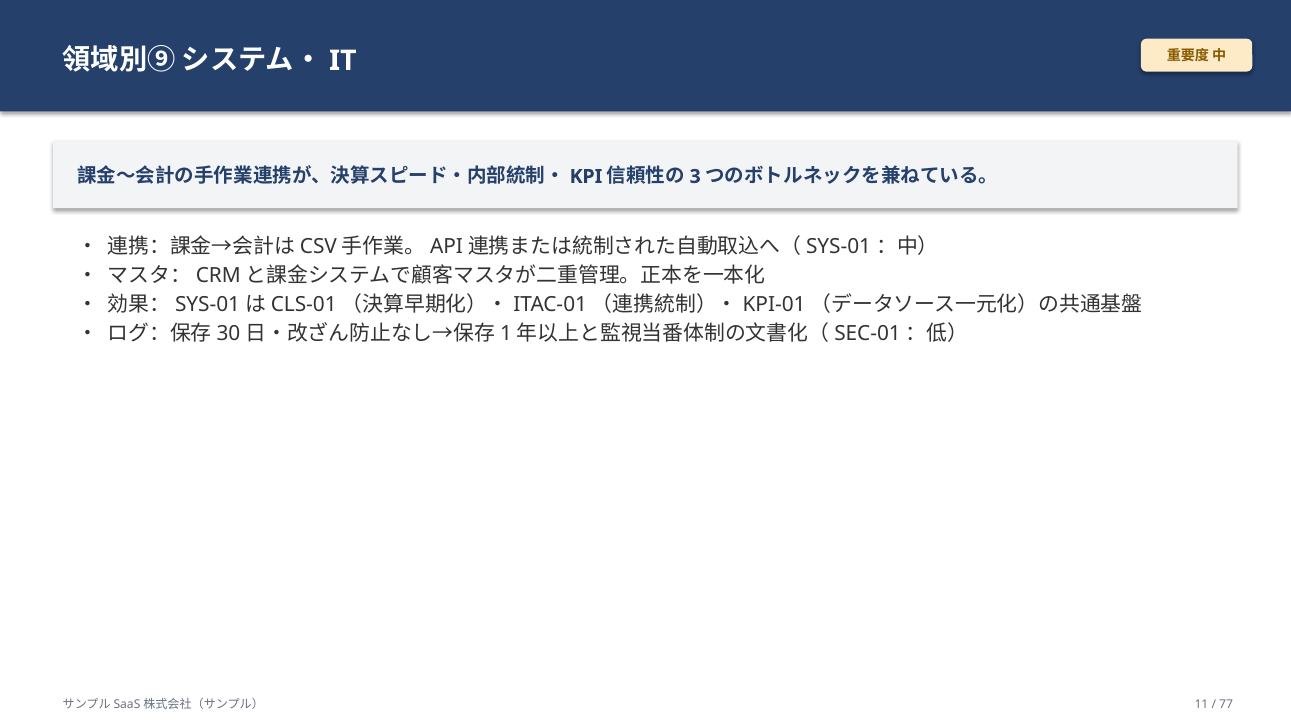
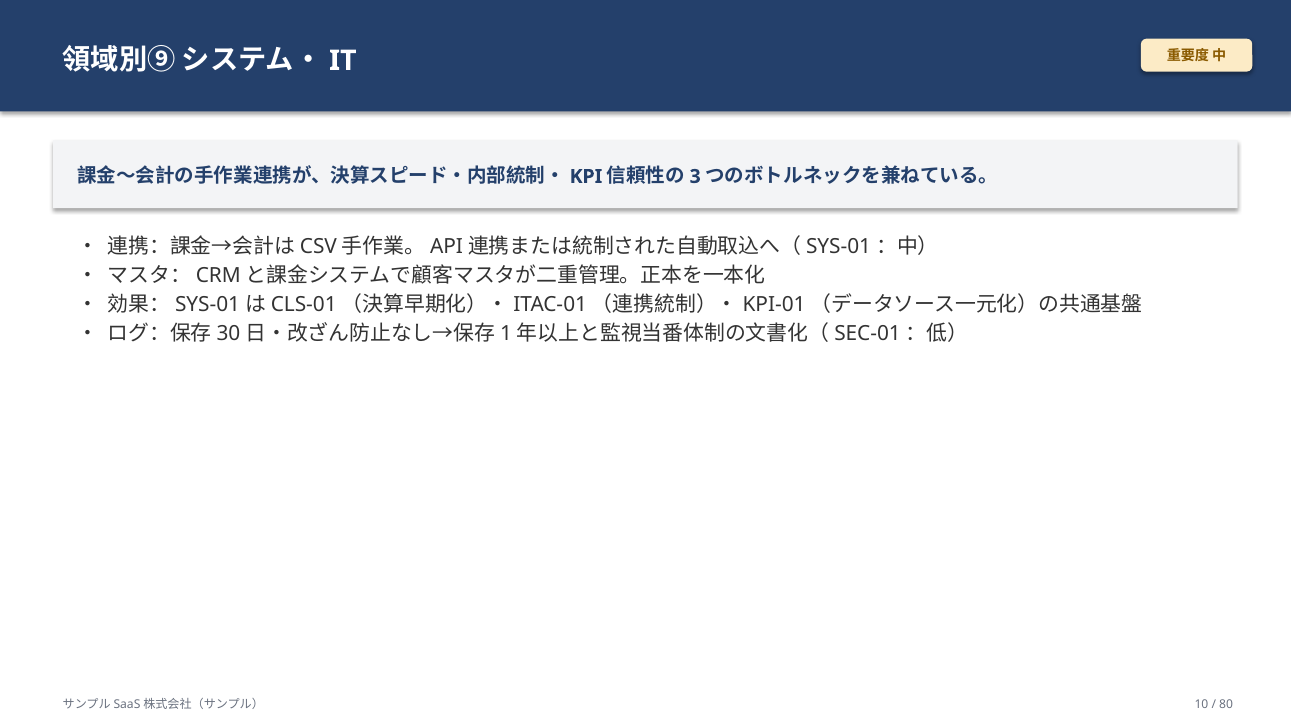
11: 11 -> 10 (1202, 704)
77: 77 -> 80 (1226, 704)
